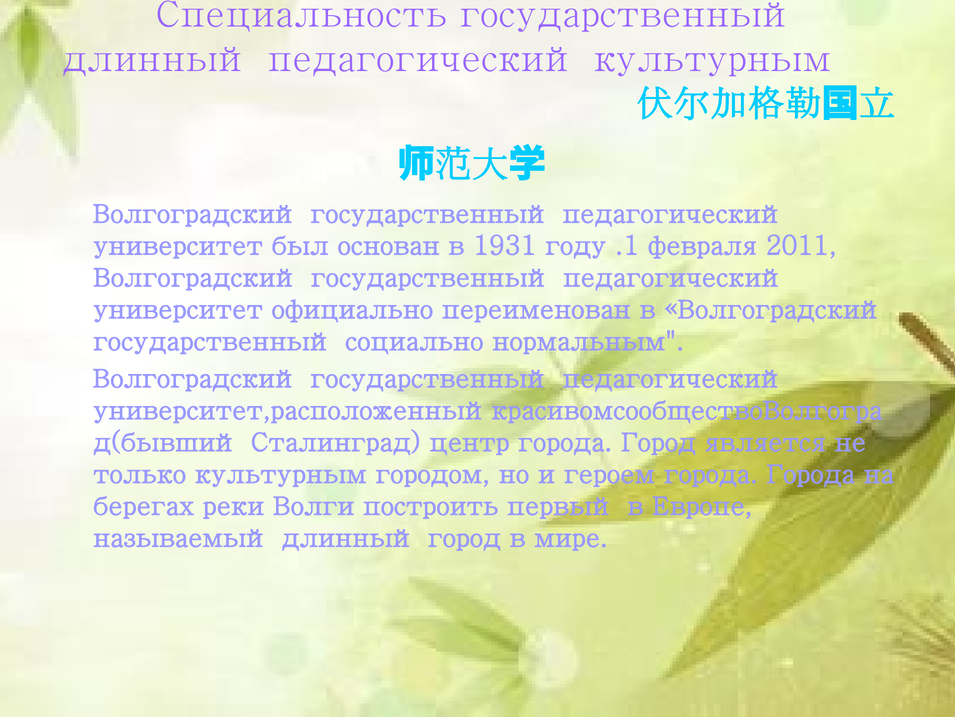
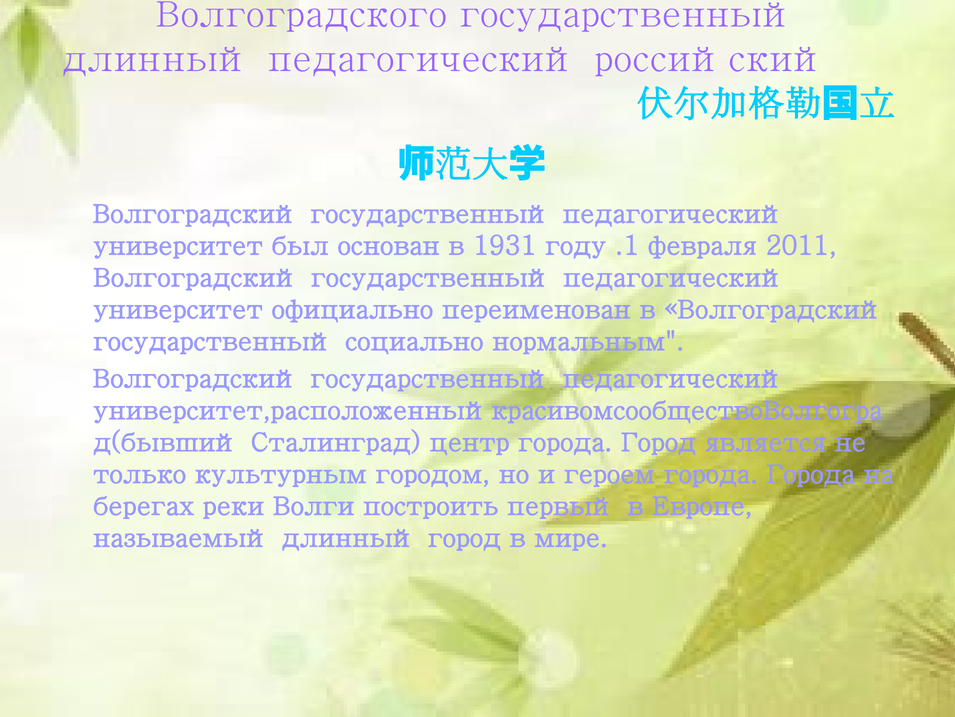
Специальность: Специальность -> Волгоградского (301, 15)
педагогический культурным: культурным -> российский (712, 59)
